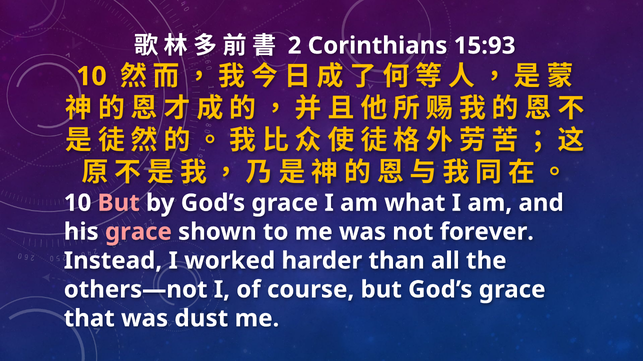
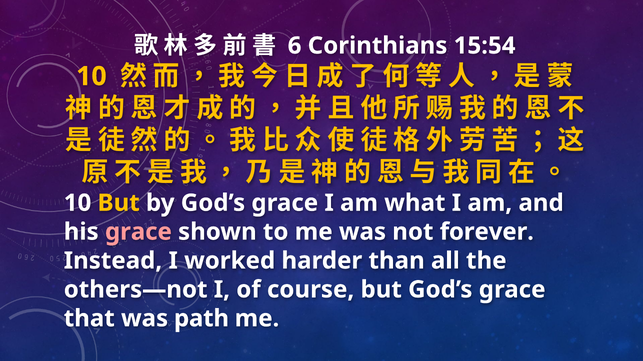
2: 2 -> 6 (295, 46)
15:93: 15:93 -> 15:54 (485, 46)
But colour: pink -> yellow (119, 203)
dust: dust -> path (202, 319)
